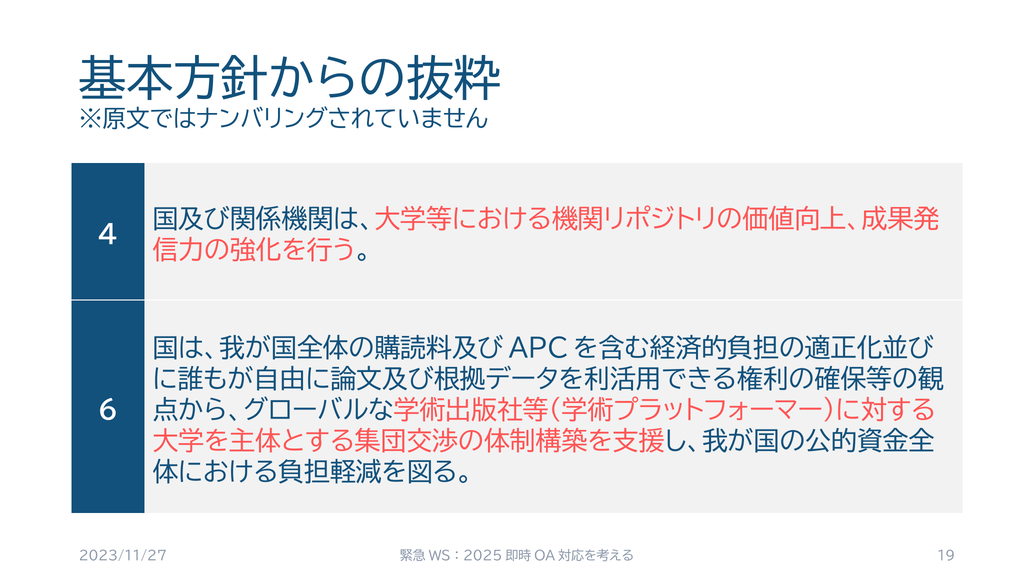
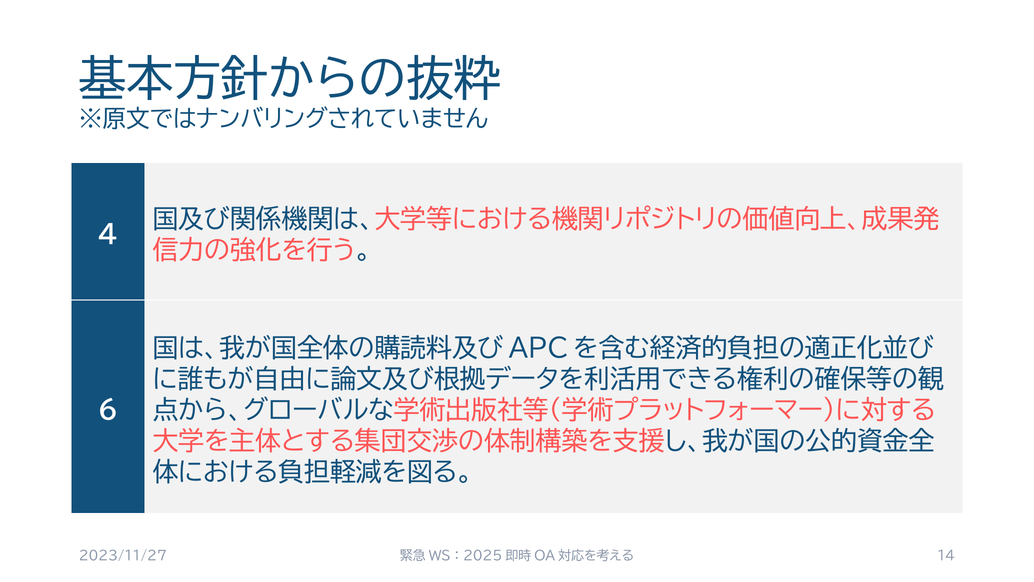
19: 19 -> 14 (946, 555)
